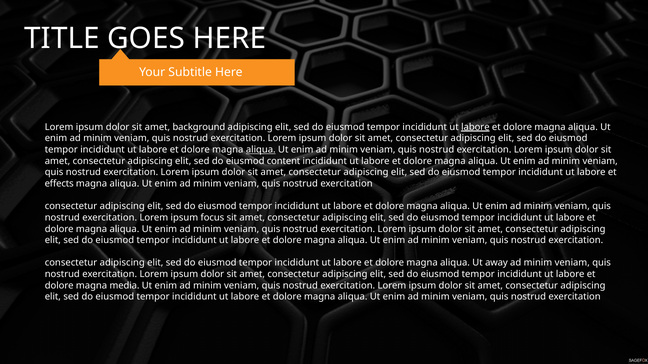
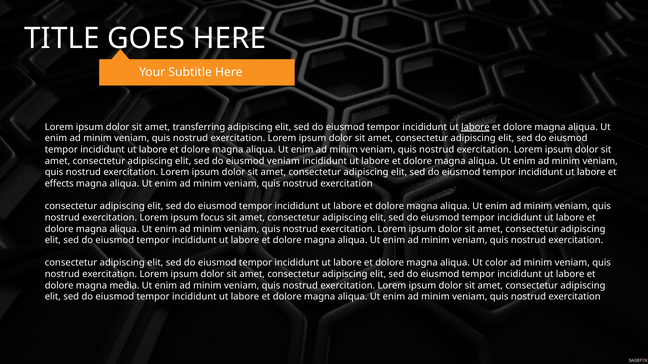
background: background -> transferring (199, 127)
aliqua underline: present -> none (261, 150)
eiusmod content: content -> veniam (283, 161)
away: away -> color (496, 263)
